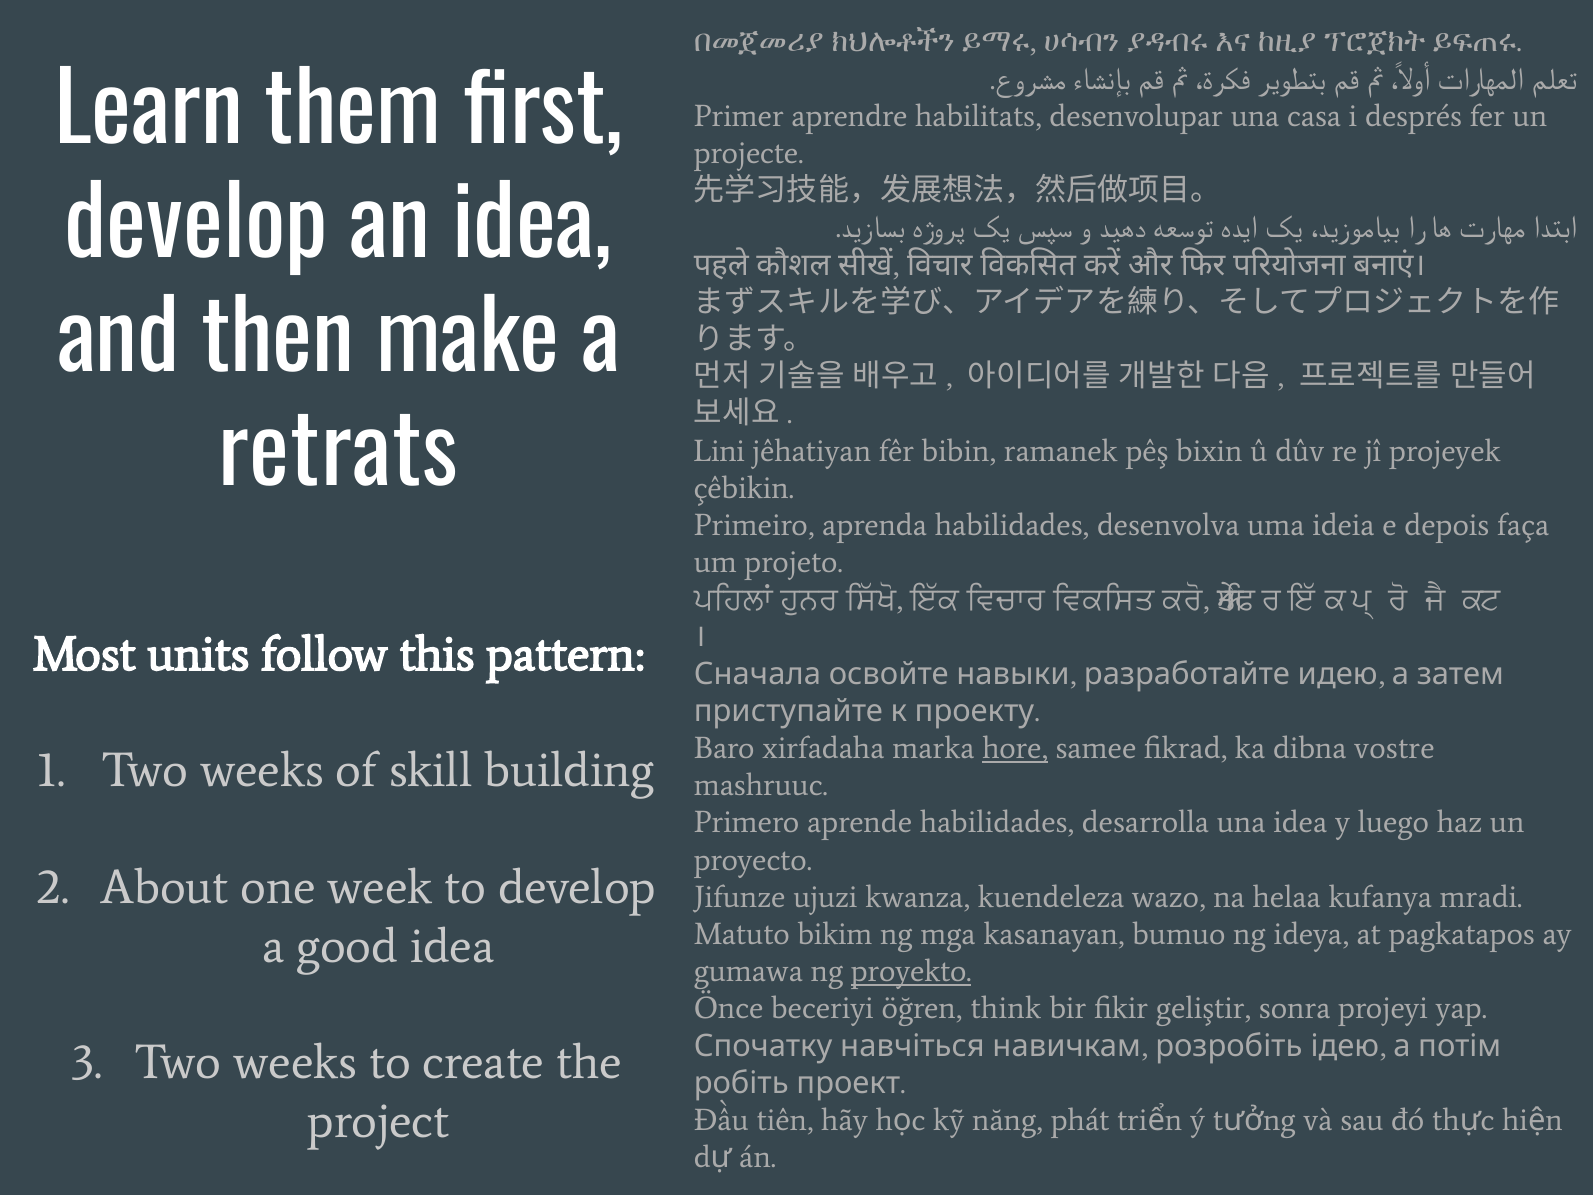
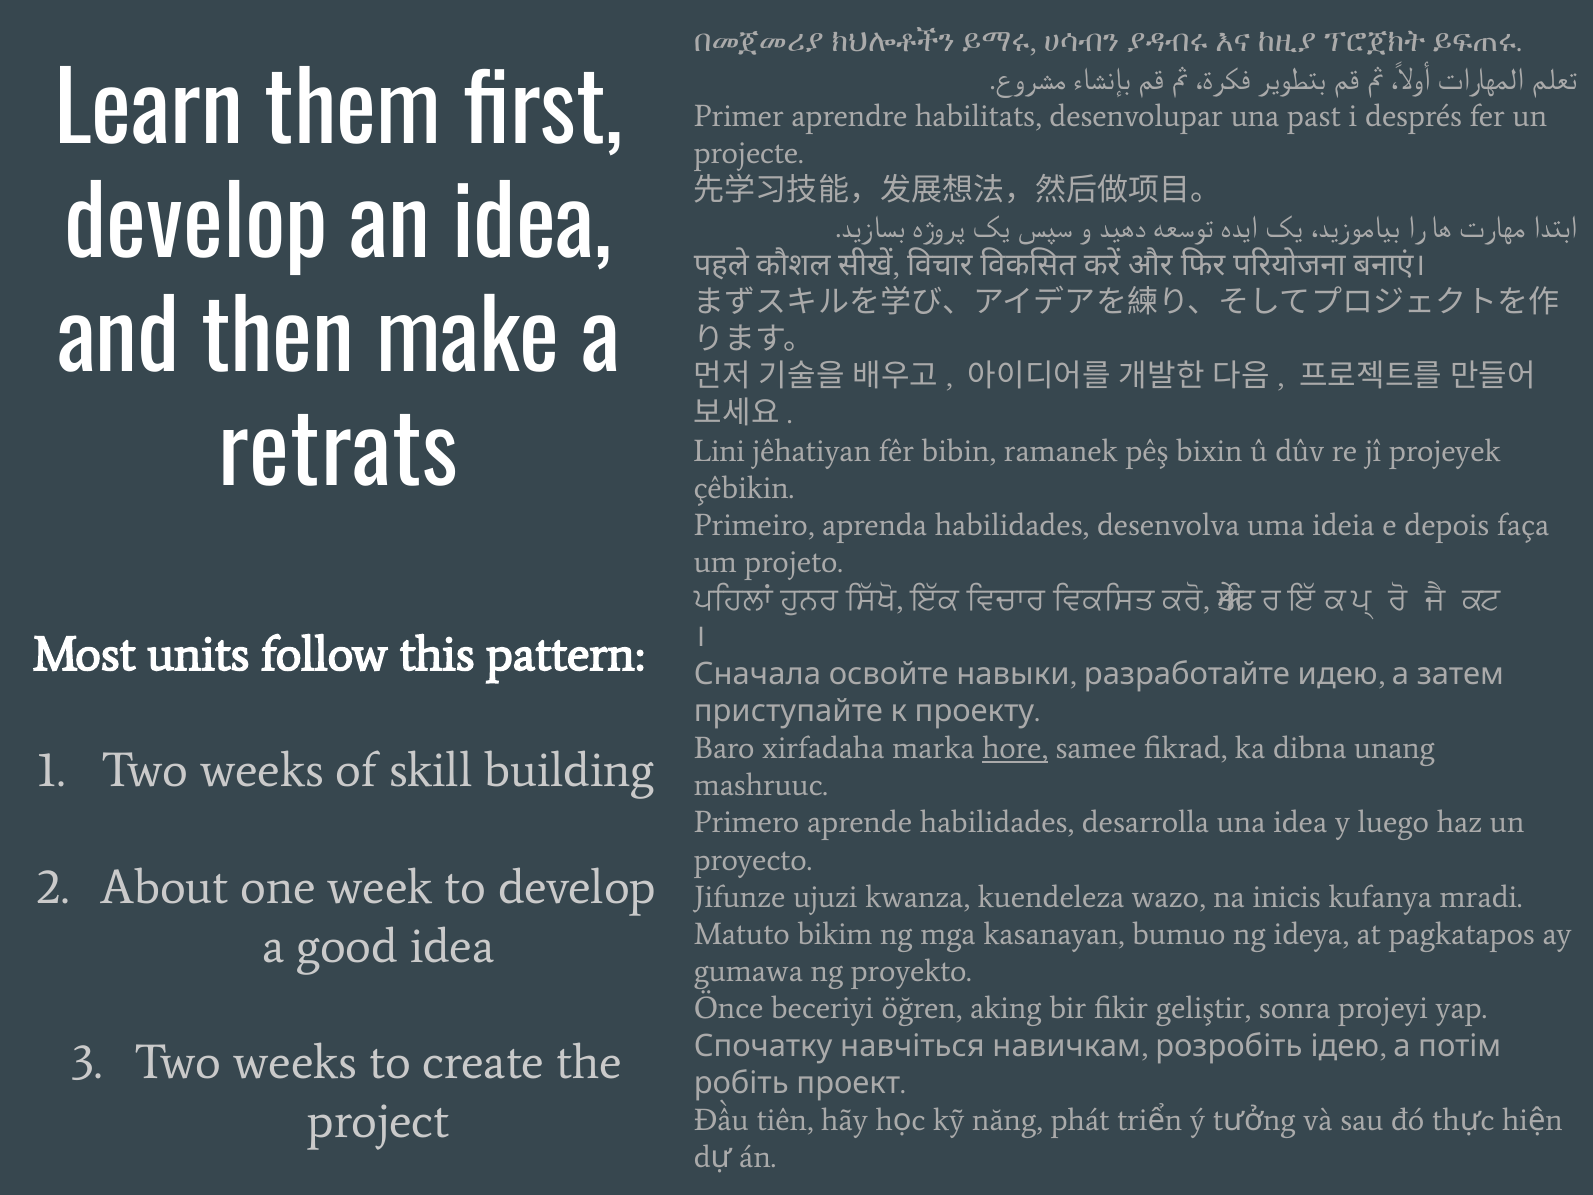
casa: casa -> past (1314, 116)
vostre: vostre -> unang (1395, 748)
helaa: helaa -> inicis (1287, 897)
proyekto underline: present -> none (911, 971)
think: think -> aking (1006, 1009)
